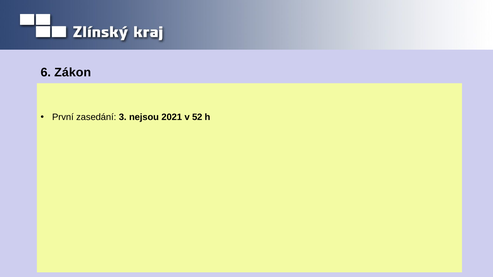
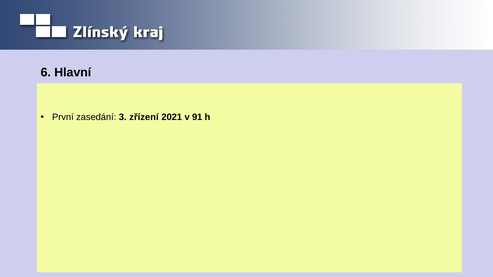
Zákon: Zákon -> Hlavní (73, 73)
nejsou: nejsou -> zřízení (144, 117)
52: 52 -> 91 (197, 117)
